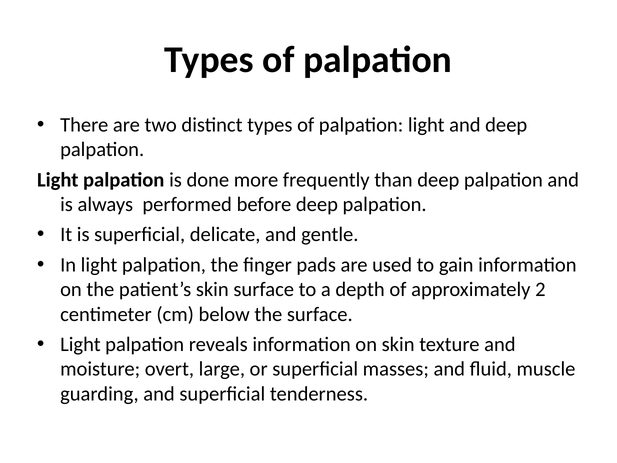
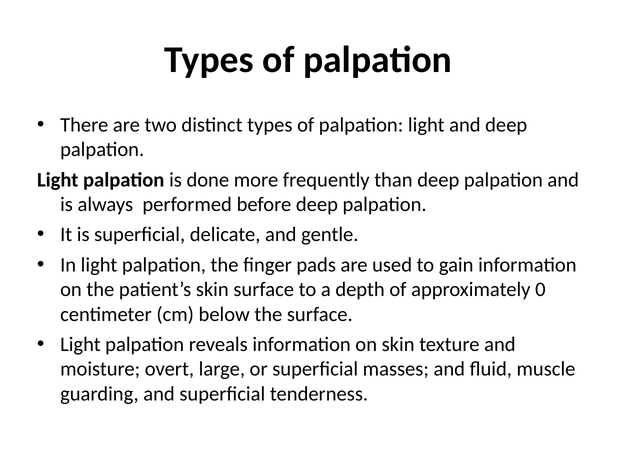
2: 2 -> 0 (540, 289)
